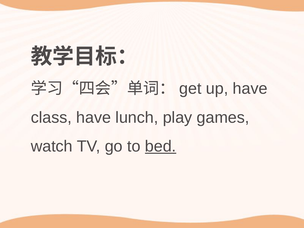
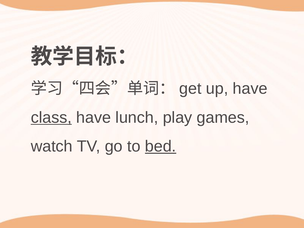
class underline: none -> present (51, 117)
